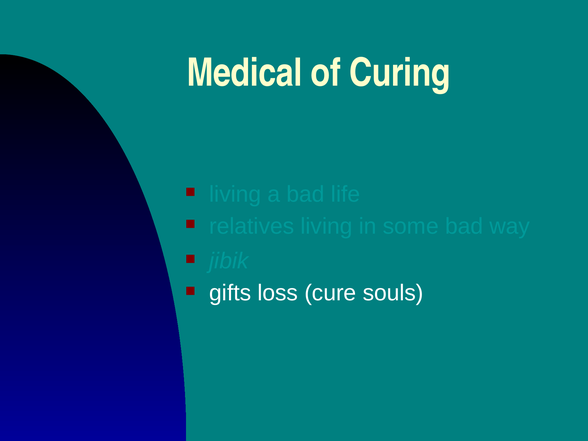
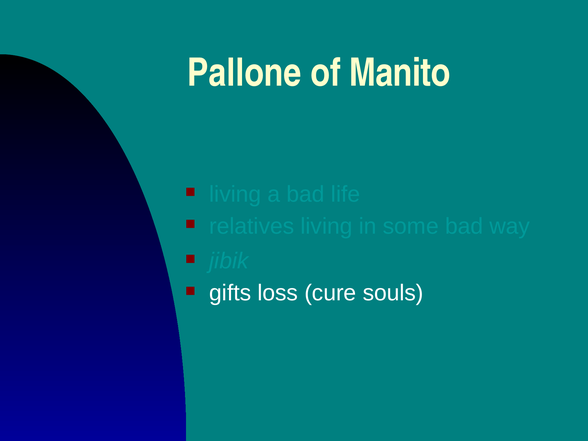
Medical: Medical -> Pallone (244, 73)
Curing: Curing -> Manito (400, 73)
